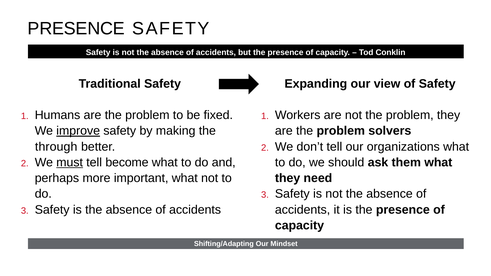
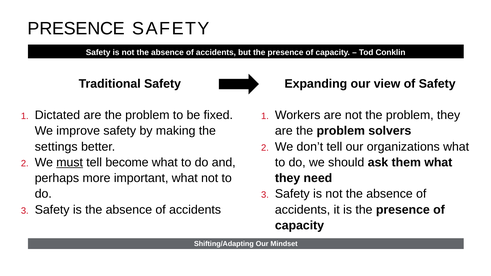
Humans: Humans -> Dictated (57, 115)
improve underline: present -> none (78, 131)
through: through -> settings (56, 147)
